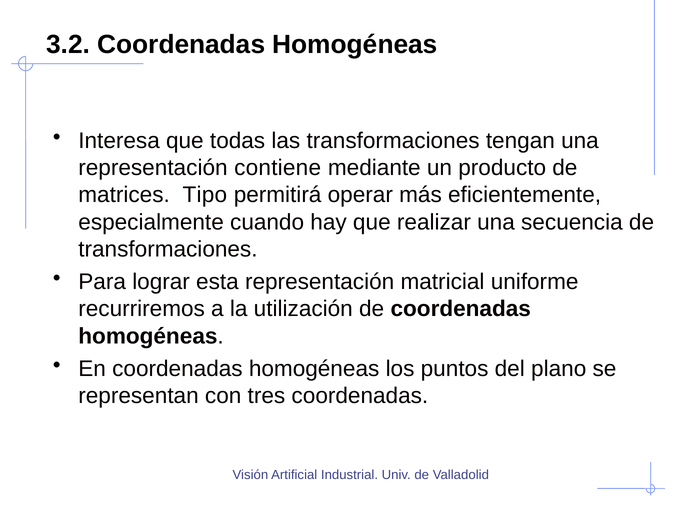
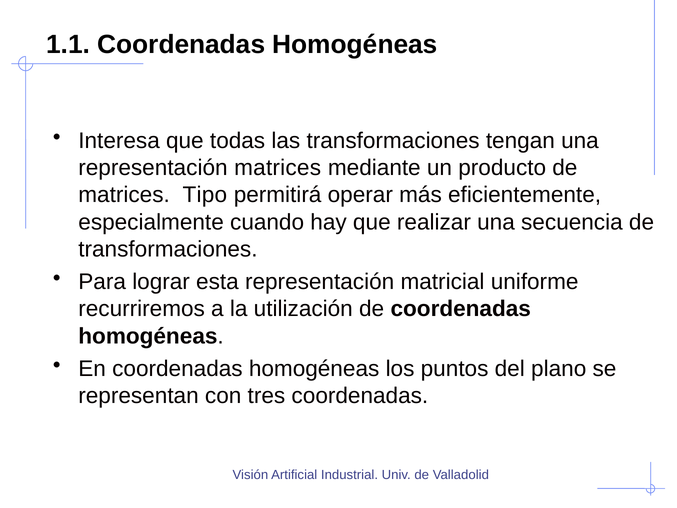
3.2: 3.2 -> 1.1 (68, 45)
representación contiene: contiene -> matrices (278, 168)
